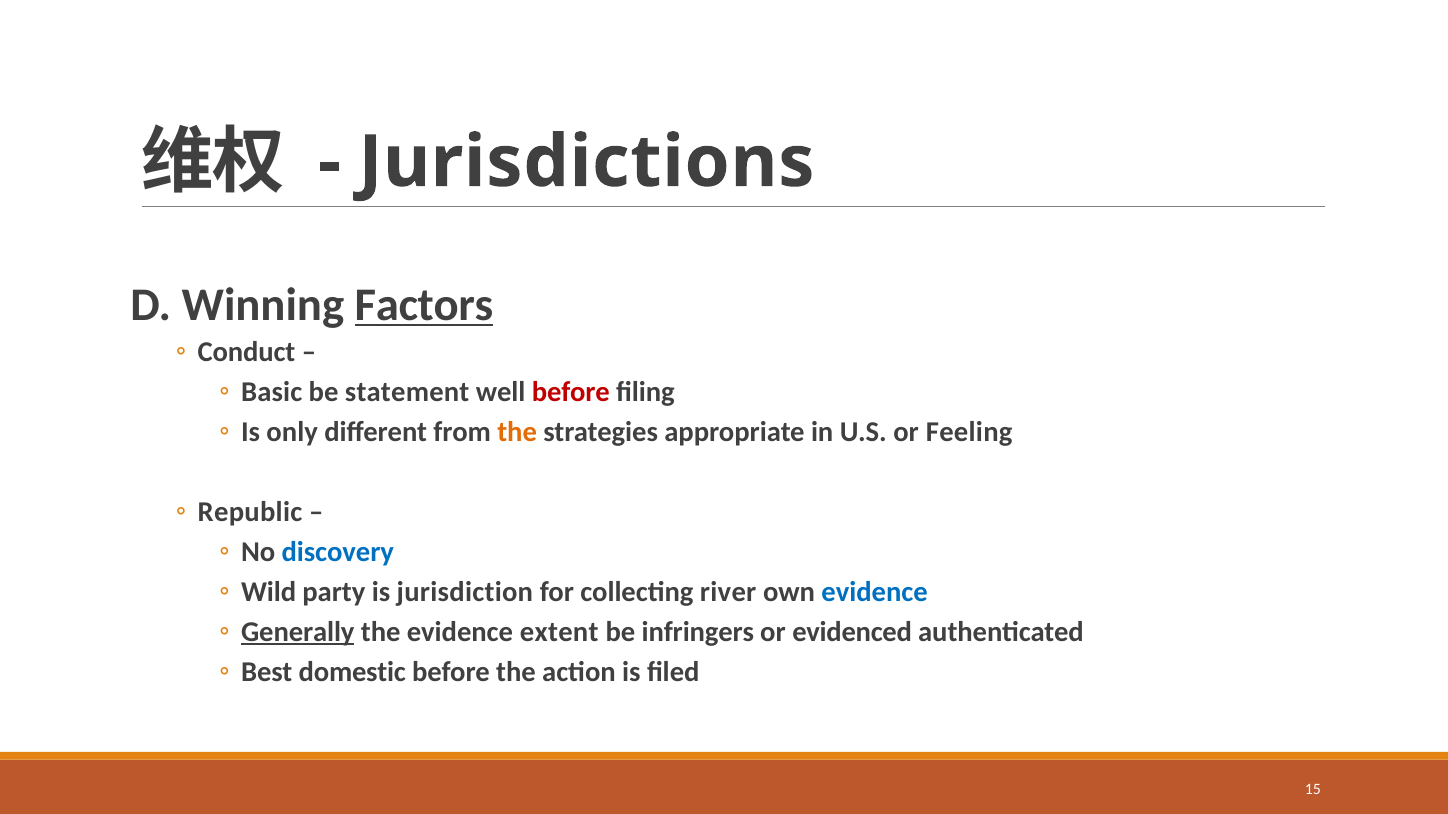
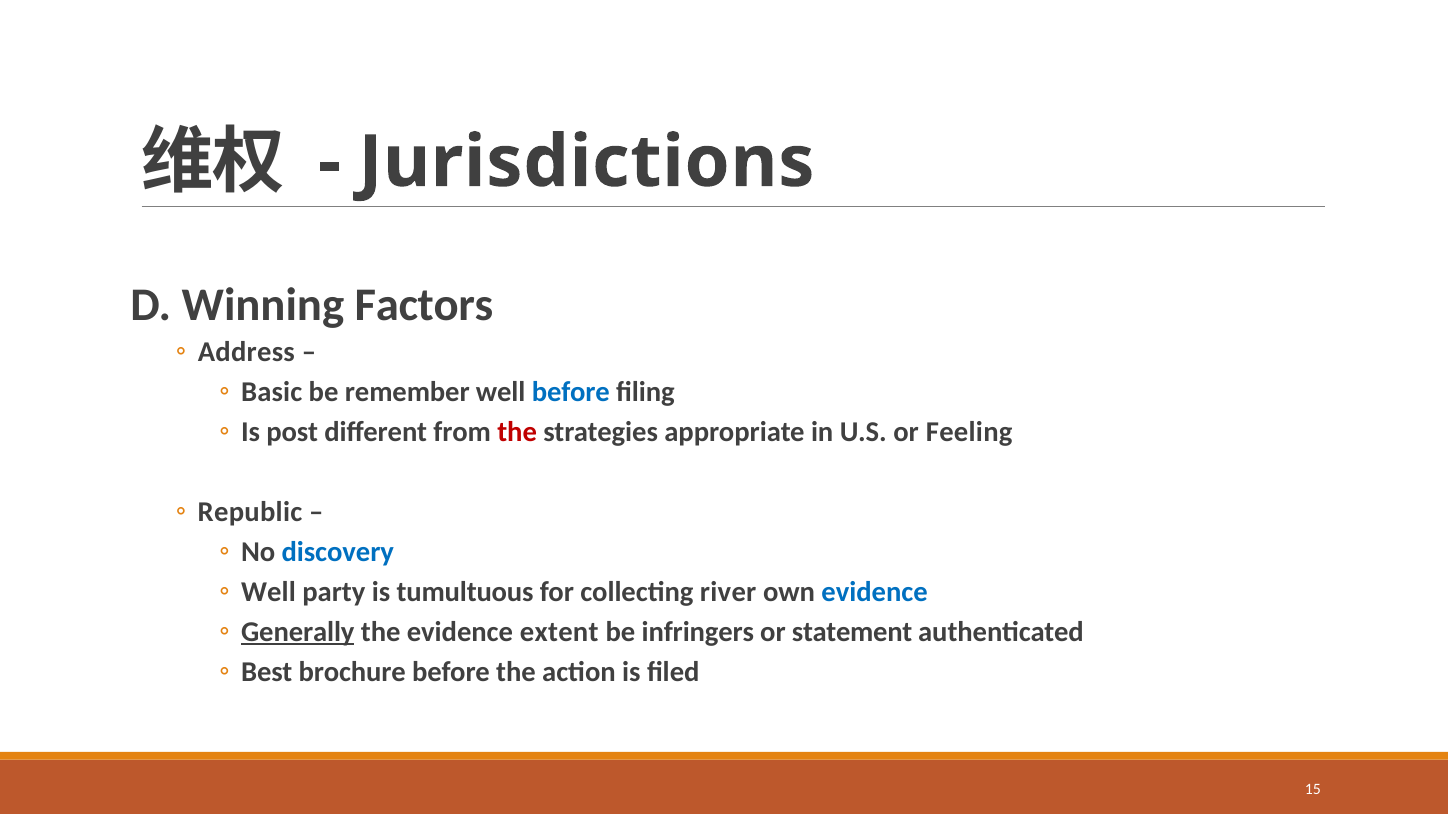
Factors underline: present -> none (424, 305)
Conduct: Conduct -> Address (246, 352)
statement: statement -> remember (407, 392)
before colour: red -> blue (571, 392)
only: only -> post (292, 432)
the colour: orange -> red (517, 432)
Wild: Wild -> Well (269, 592)
jurisdiction: jurisdiction -> tumultuous (465, 592)
evidenced: evidenced -> statement (852, 632)
domestic: domestic -> brochure (352, 672)
